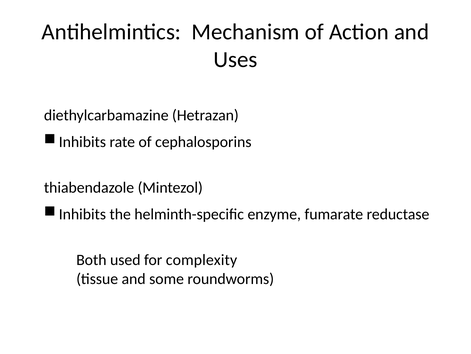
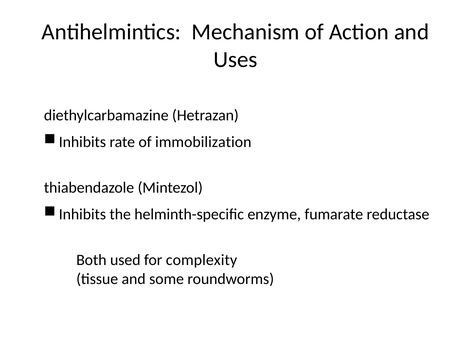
cephalosporins: cephalosporins -> immobilization (203, 142)
